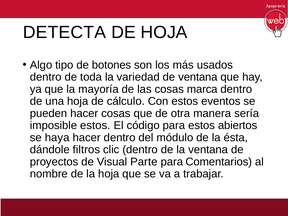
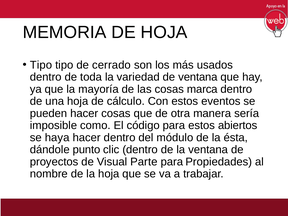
DETECTA: DETECTA -> MEMORIA (65, 32)
Algo: Algo -> Tipo (41, 65)
botones: botones -> cerrado (111, 65)
imposible estos: estos -> como (95, 125)
filtros: filtros -> punto (86, 150)
Comentarios: Comentarios -> Propiedades (219, 162)
